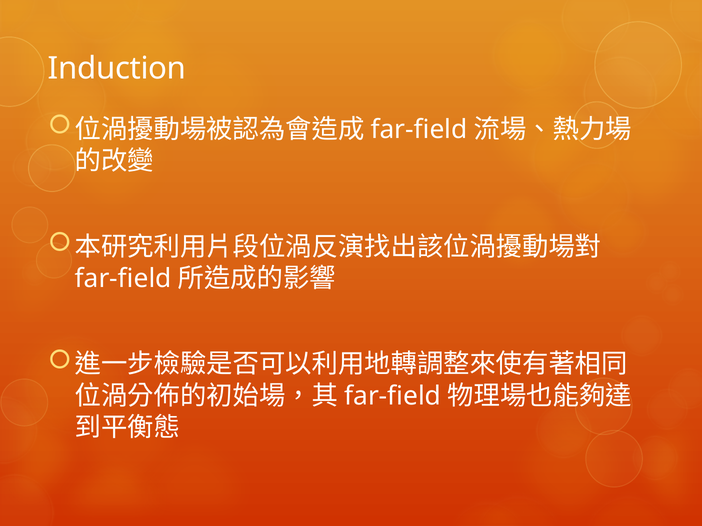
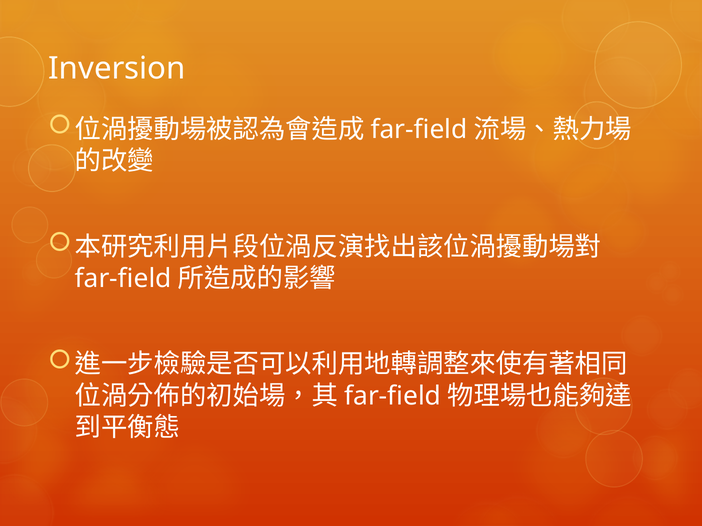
Induction: Induction -> Inversion (117, 69)
